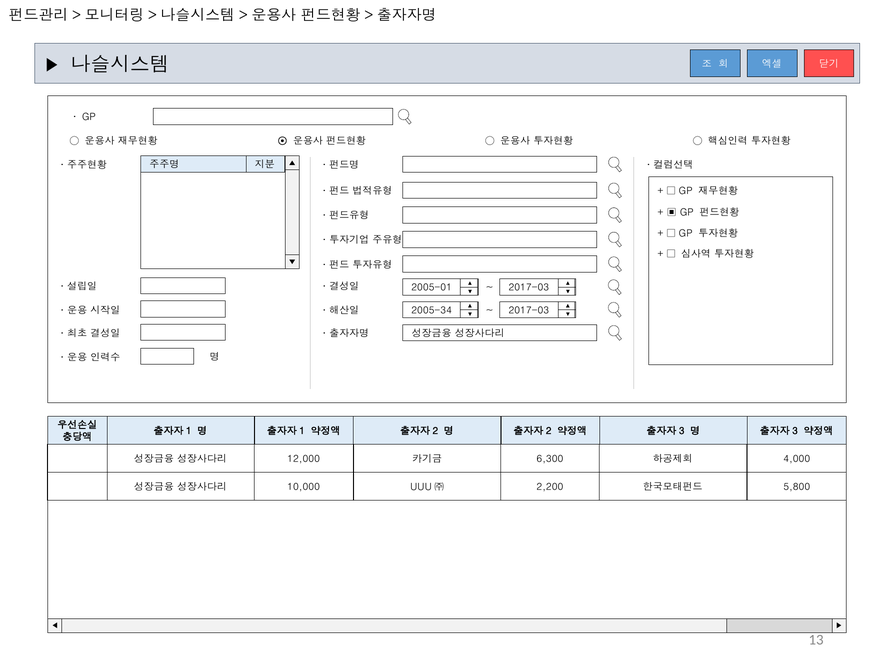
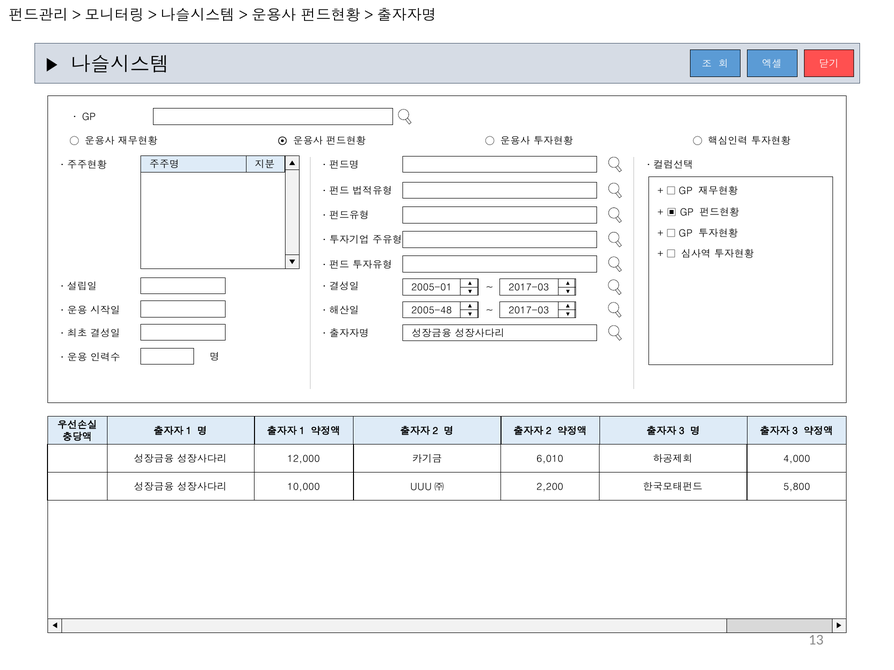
2005-34: 2005-34 -> 2005-48 (432, 311)
6,300: 6,300 -> 6,010 (550, 459)
